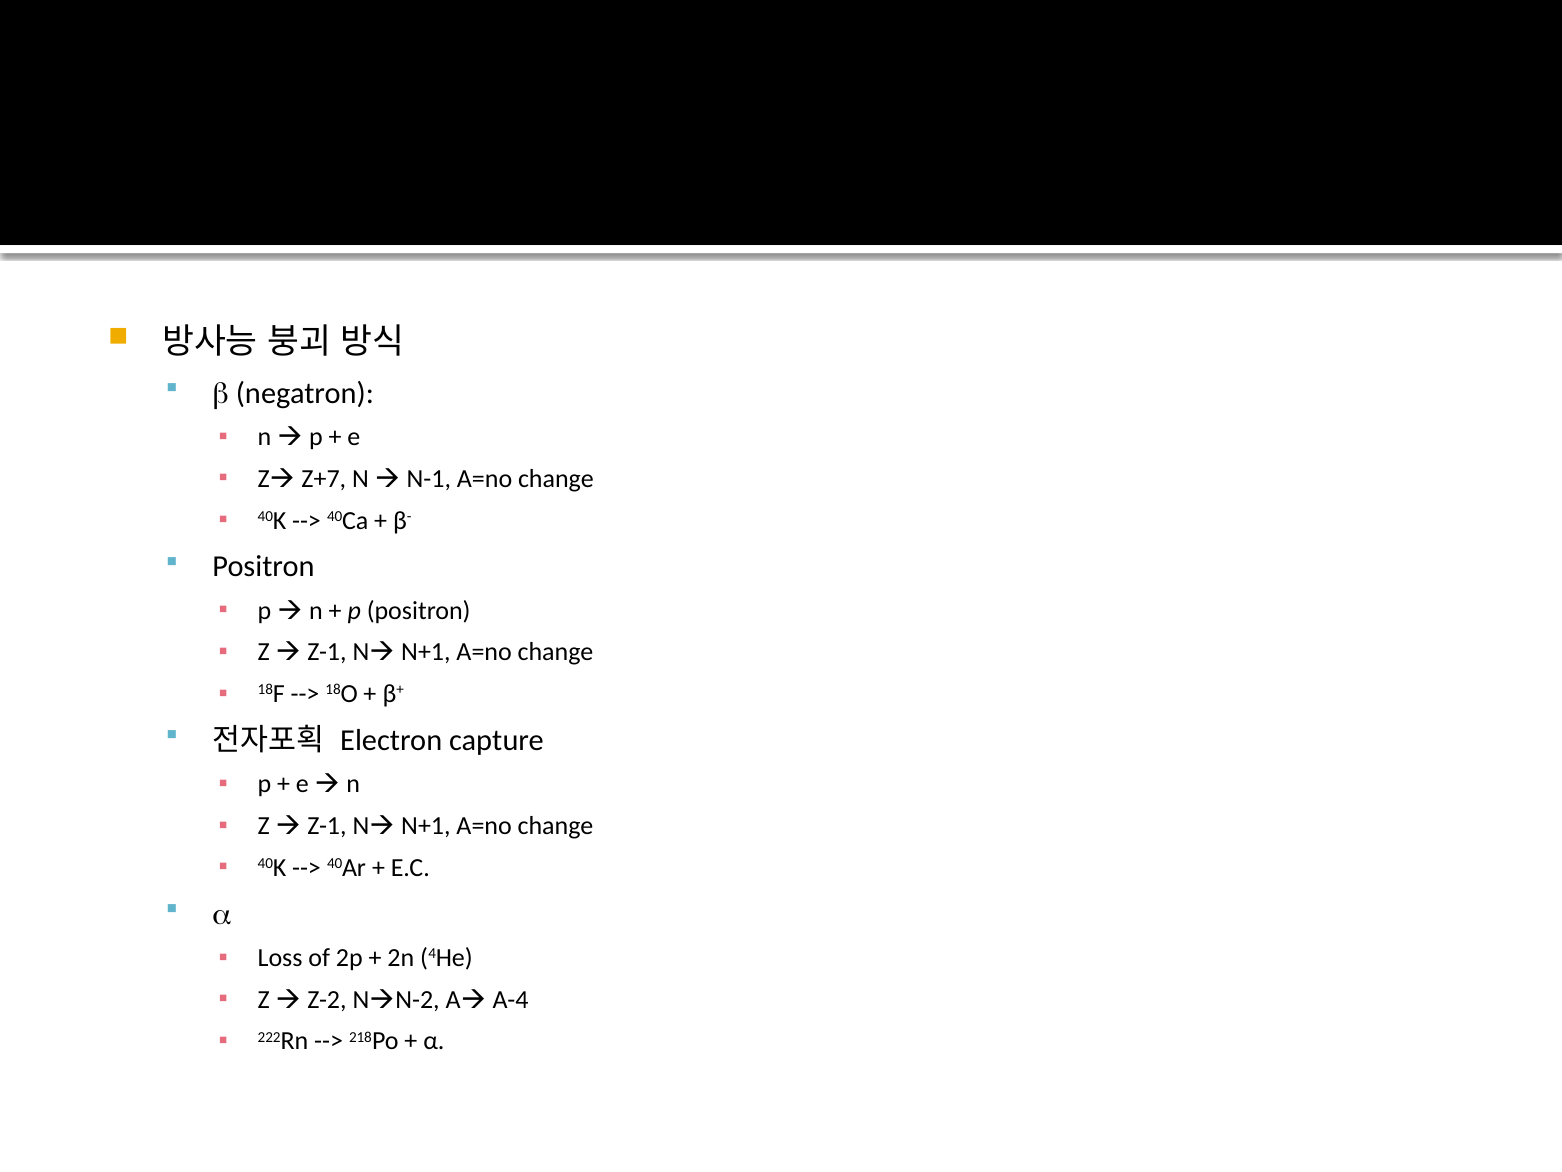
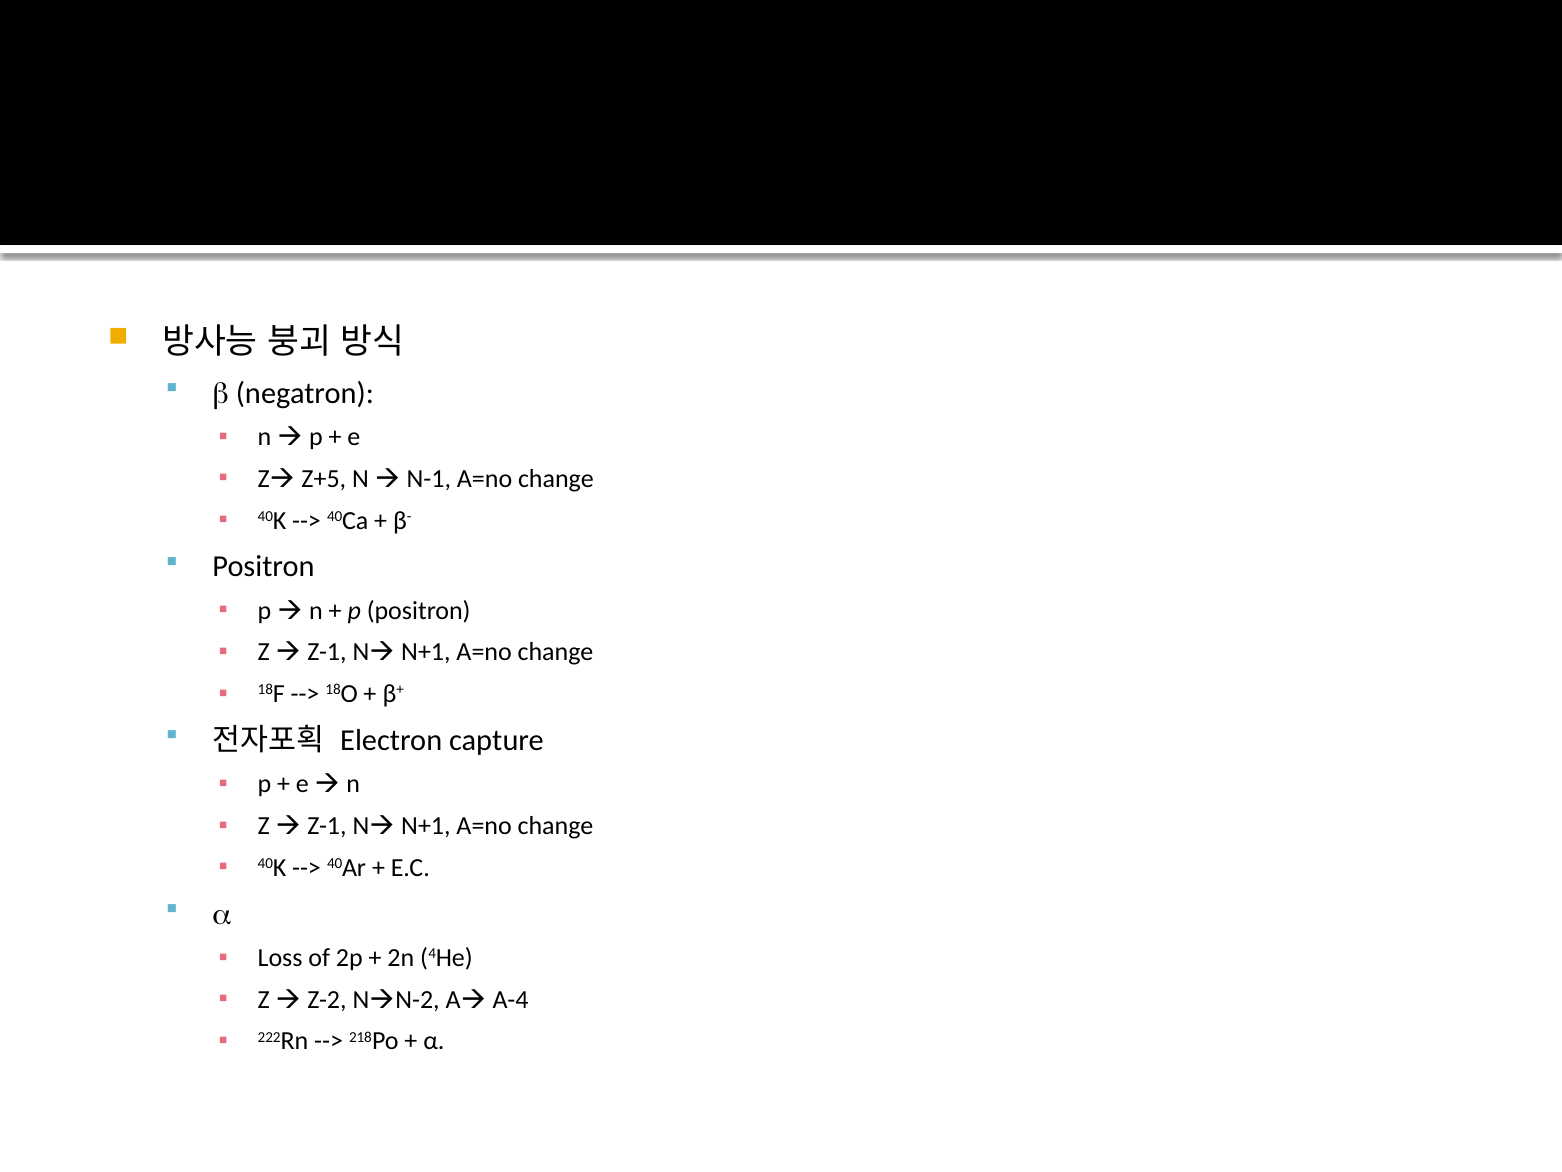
Z+7: Z+7 -> Z+5 (324, 479)
